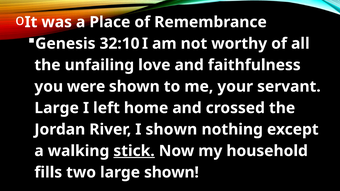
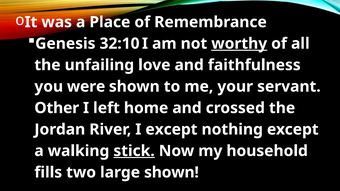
worthy underline: none -> present (239, 44)
Large: Large -> Other (57, 108)
I shown: shown -> except (171, 130)
